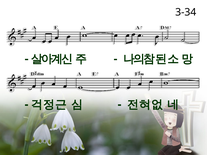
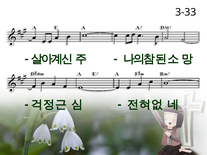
3-34: 3-34 -> 3-33 (186, 12)
